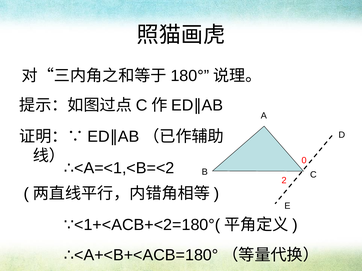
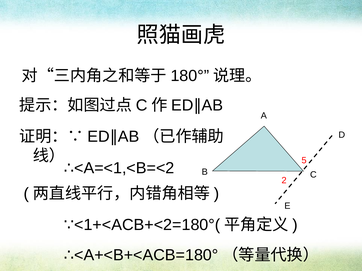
0: 0 -> 5 (304, 161)
